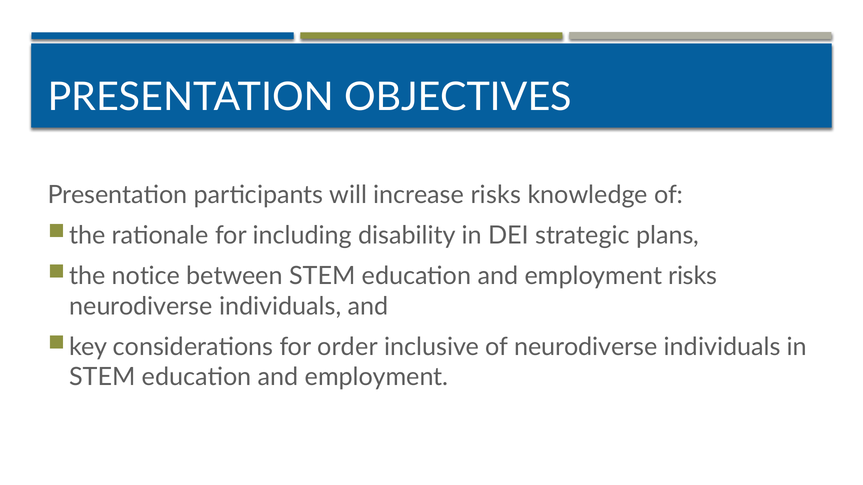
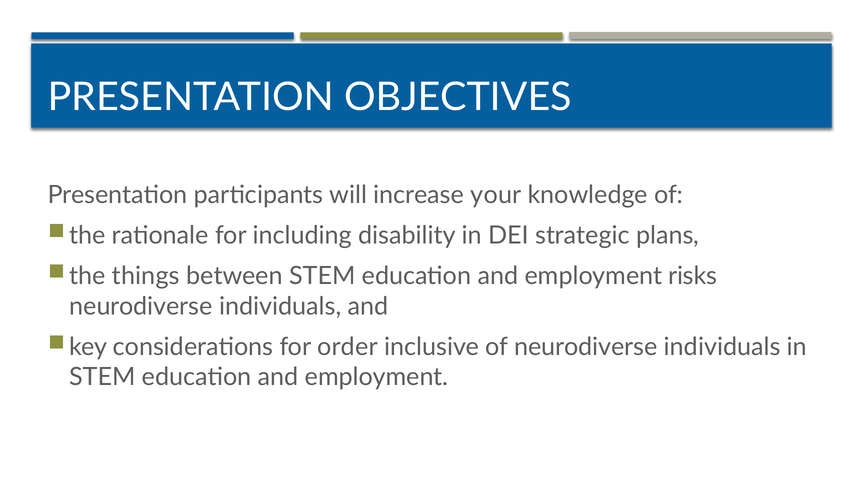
increase risks: risks -> your (496, 195)
notice: notice -> things (146, 276)
